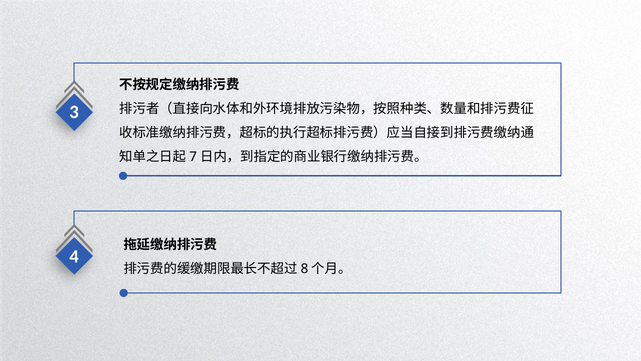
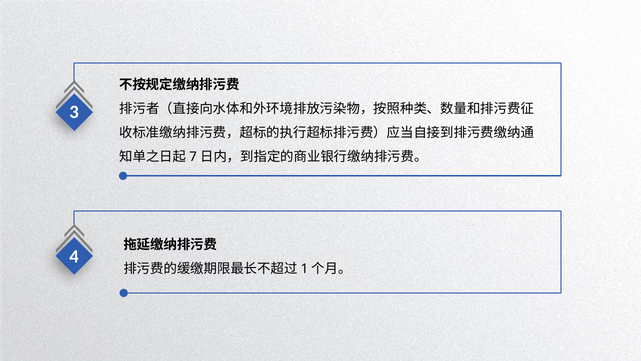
8: 8 -> 1 (304, 268)
